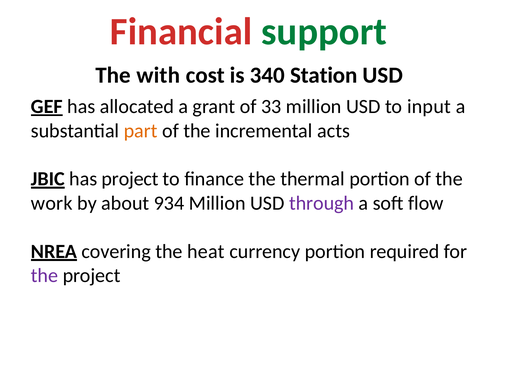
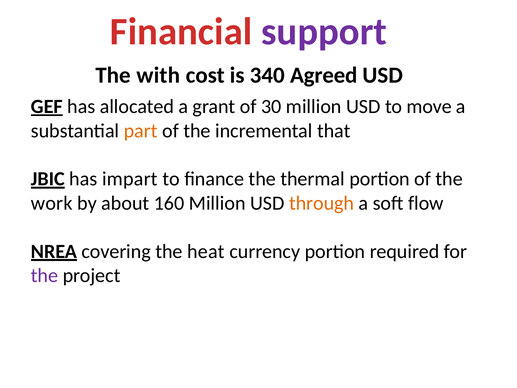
support colour: green -> purple (324, 32)
Station: Station -> Agreed (324, 75)
33: 33 -> 30 (271, 106)
input: input -> move (429, 106)
acts: acts -> that (334, 131)
has project: project -> impart (130, 179)
934: 934 -> 160 (169, 203)
through colour: purple -> orange (322, 203)
